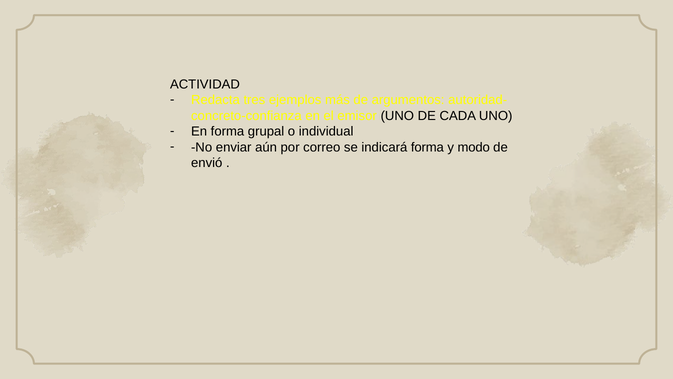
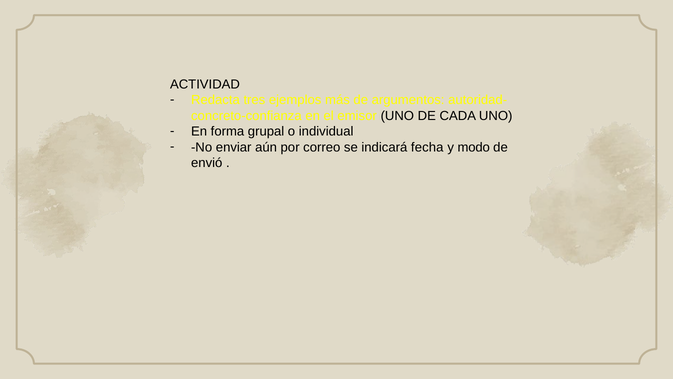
indicará forma: forma -> fecha (427, 147)
